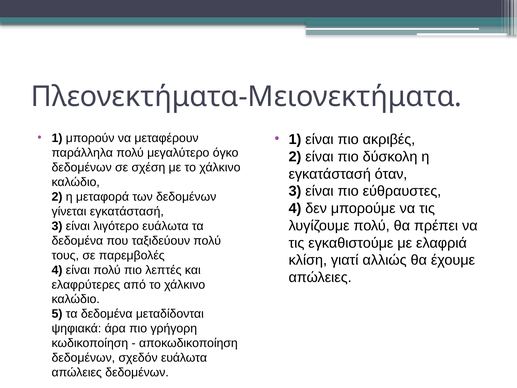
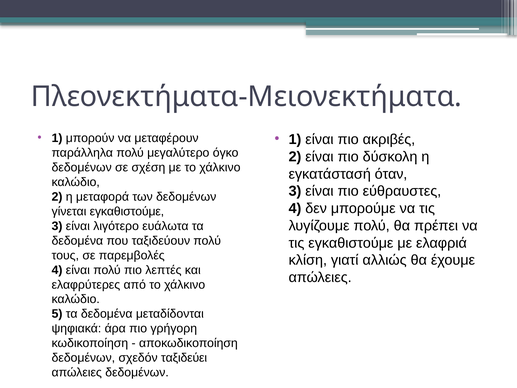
γίνεται εγκατάστασή: εγκατάστασή -> εγκαθιστούμε (127, 211)
σχεδόν ευάλωτα: ευάλωτα -> ταξιδεύει (184, 358)
